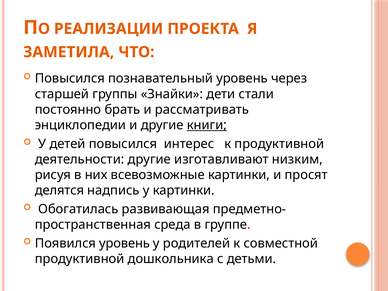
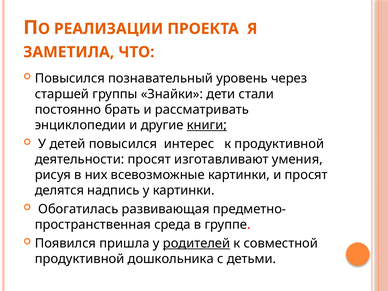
деятельности другие: другие -> просят (149, 159)
низким: низким -> умения (297, 159)
Появился уровень: уровень -> пришла (124, 243)
родителей underline: none -> present (197, 243)
